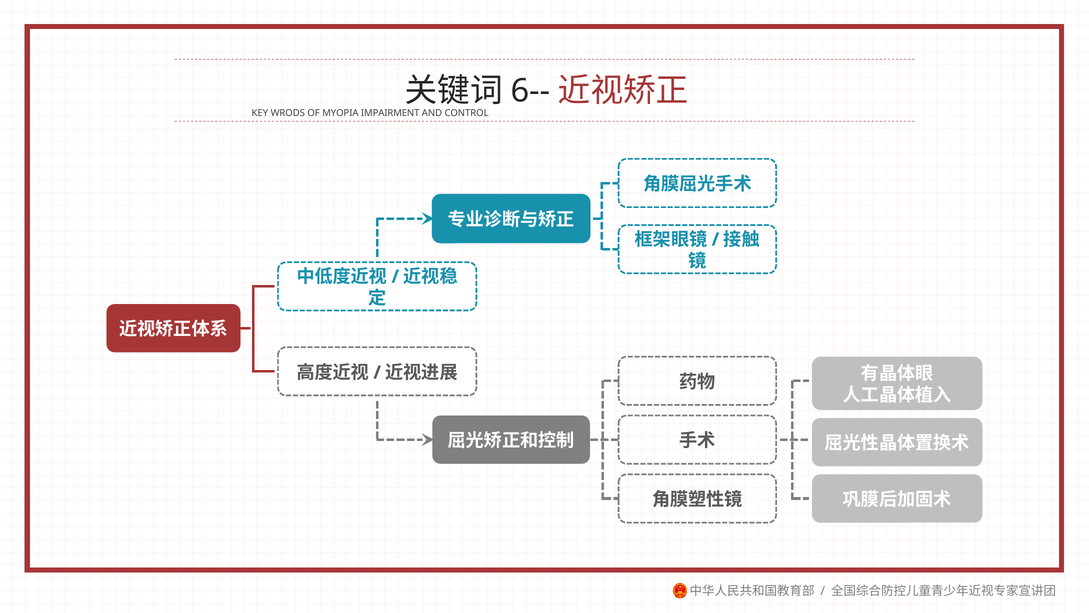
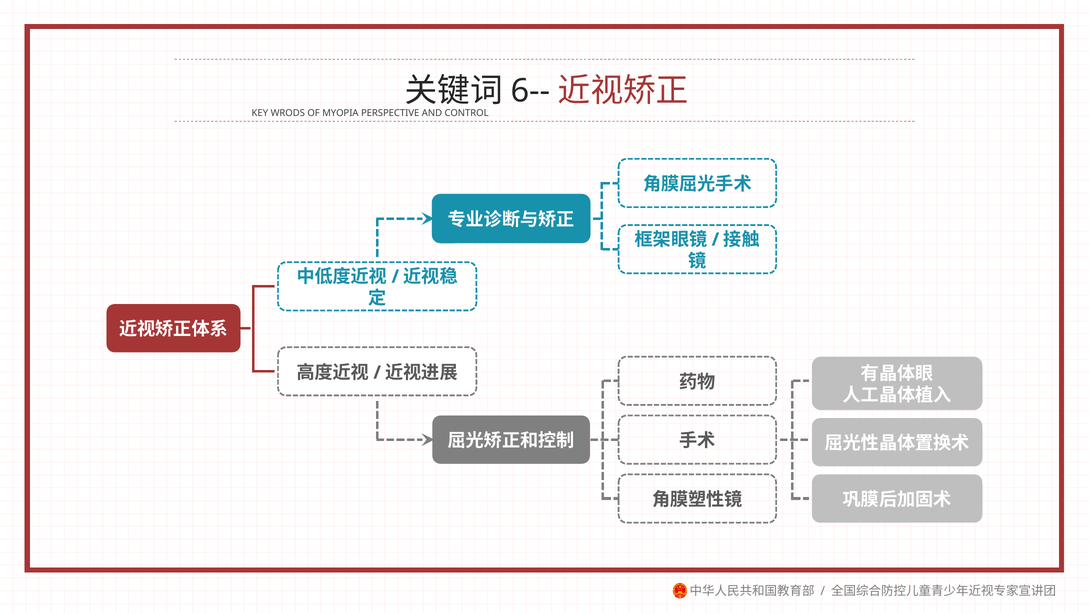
IMPAIRMENT: IMPAIRMENT -> PERSPECTIVE (390, 113)
